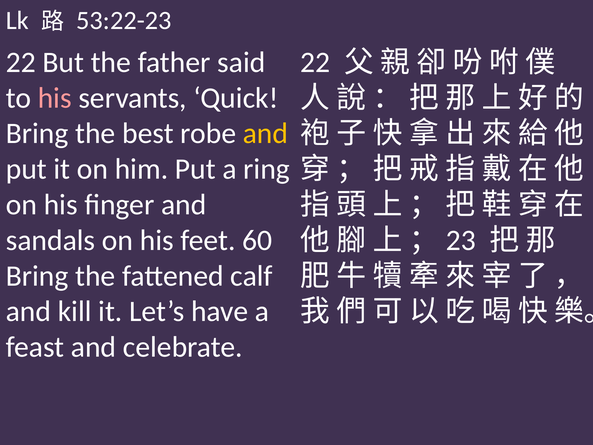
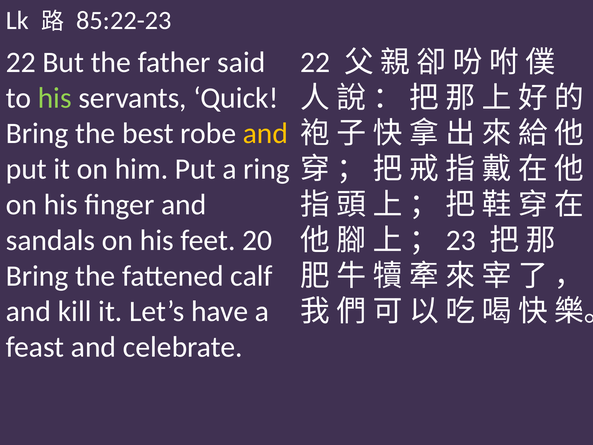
53:22-23: 53:22-23 -> 85:22-23 (124, 21)
his colour: pink -> light green (55, 98)
60: 60 -> 20 (257, 240)
